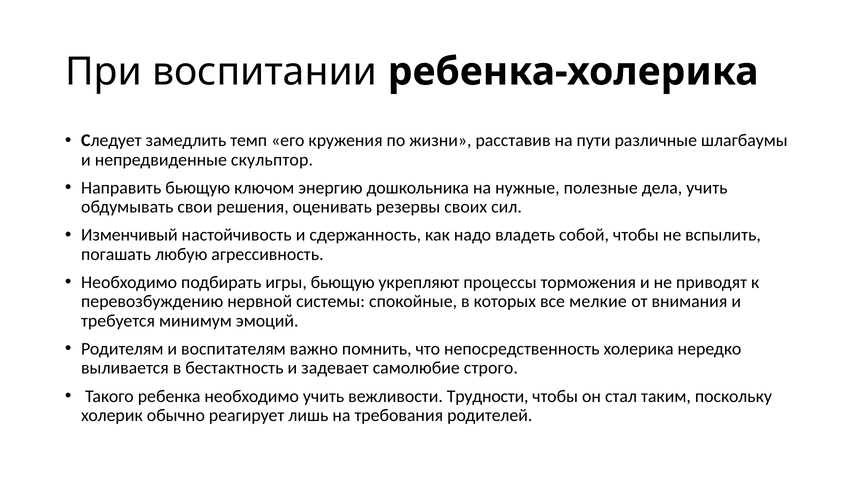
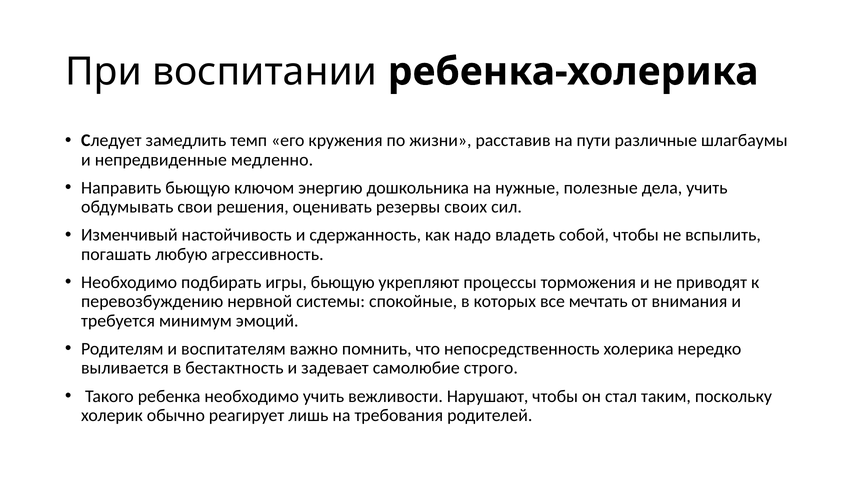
скульптор: скульптор -> медленно (272, 160)
мелкие: мелкие -> мечтать (598, 302)
Трудности: Трудности -> Нарушают (488, 396)
